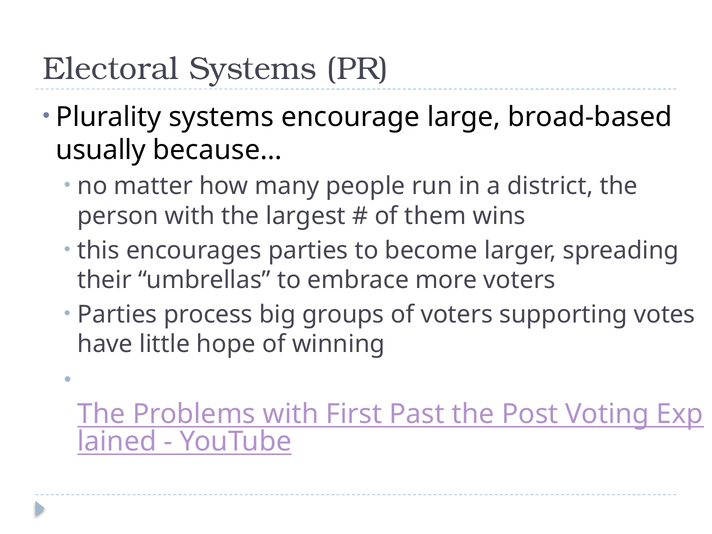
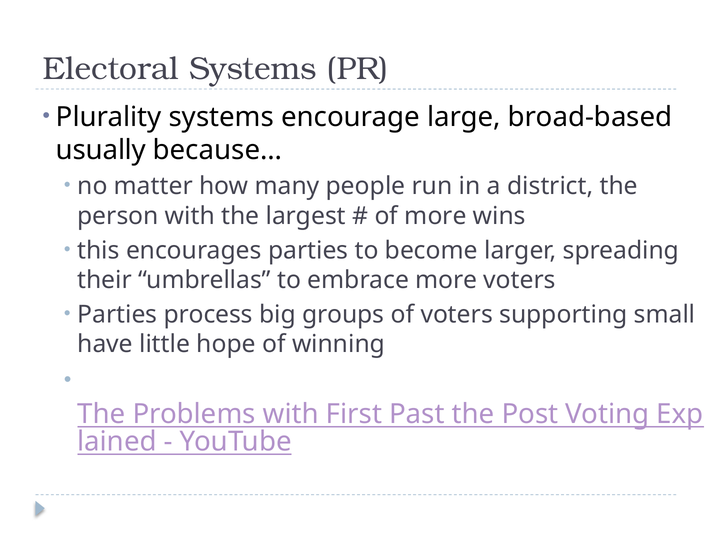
of them: them -> more (436, 216)
votes: votes -> small (665, 315)
